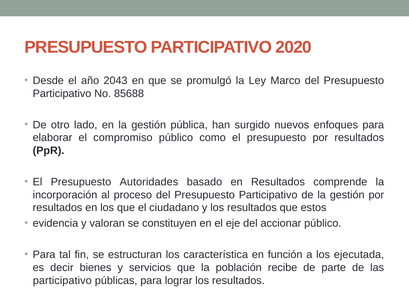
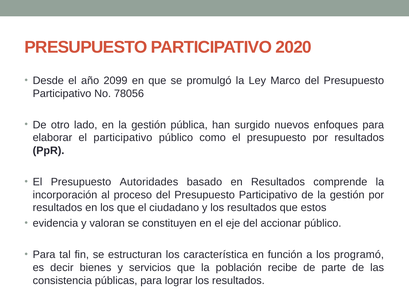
2043: 2043 -> 2099 (116, 81)
85688: 85688 -> 78056 (129, 94)
el compromiso: compromiso -> participativo (123, 138)
ejecutada: ejecutada -> programó (359, 255)
participativo: participativo -> consistencia (62, 281)
